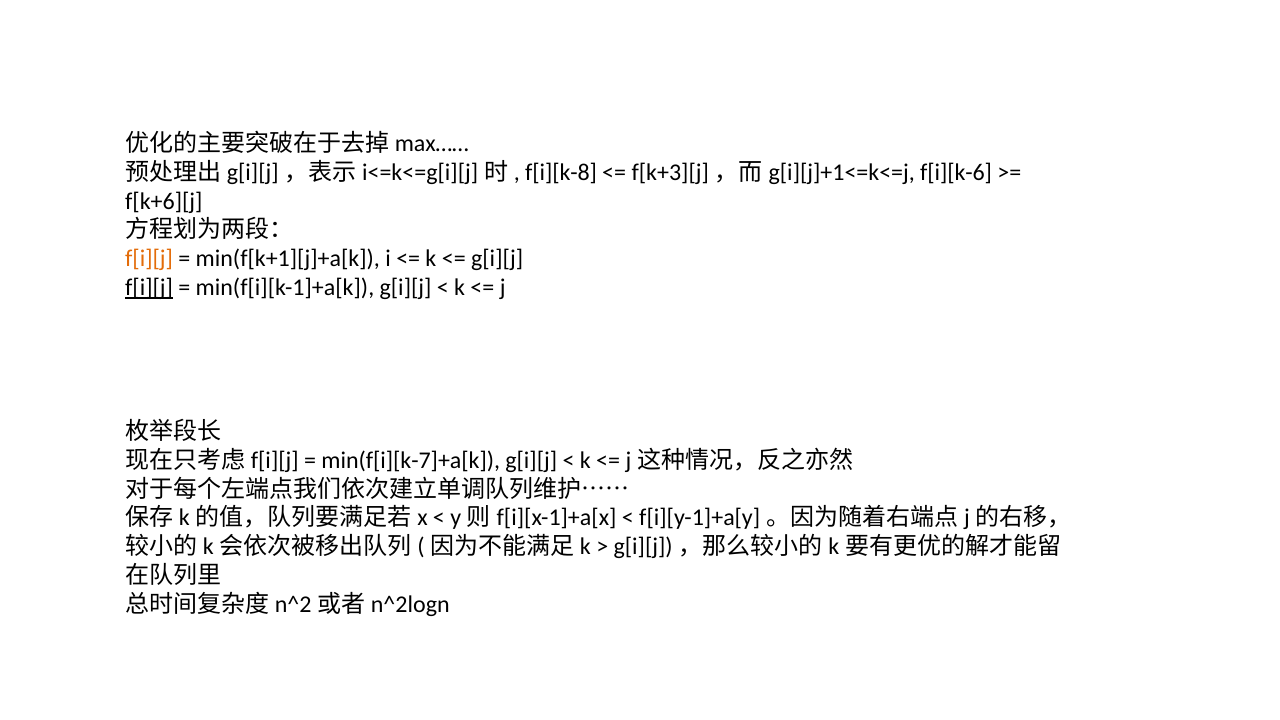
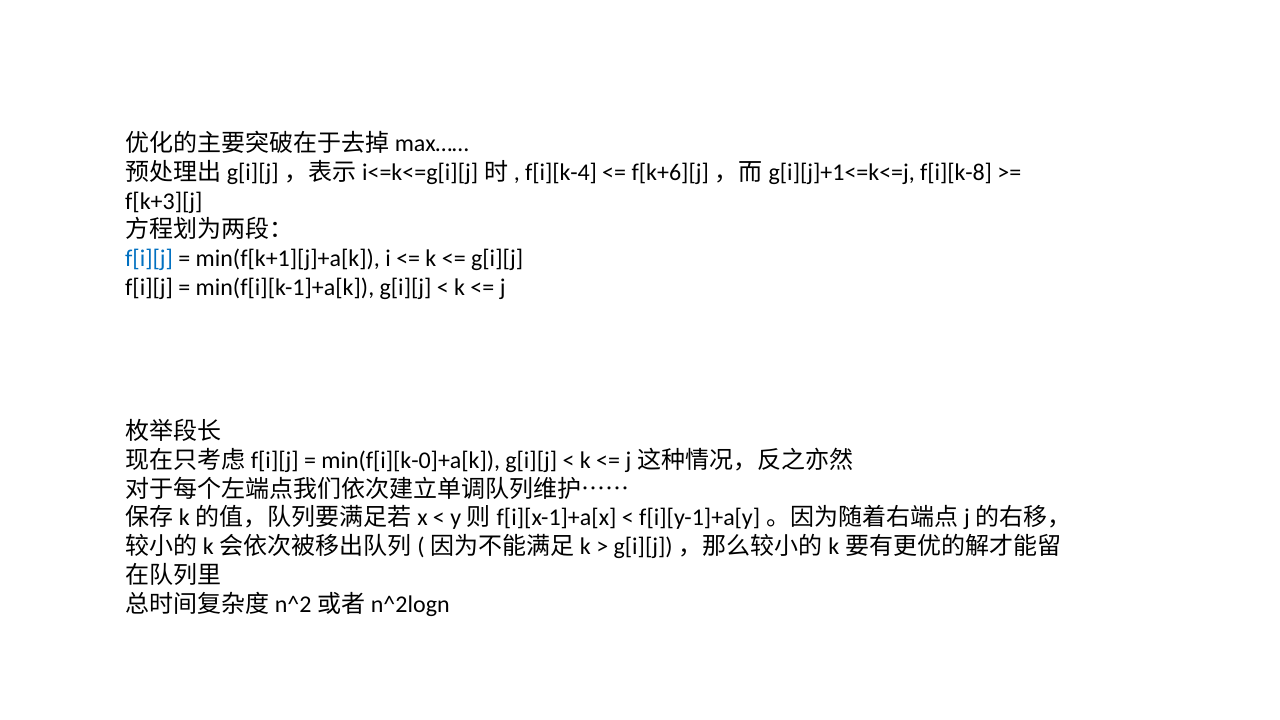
f[i][k-8: f[i][k-8 -> f[i][k-4 (561, 172)
f[k+3][j: f[k+3][j -> f[k+6][j (670, 172)
f[i][k-6: f[i][k-6 -> f[i][k-8 (956, 172)
f[k+6][j: f[k+6][j -> f[k+3][j (164, 201)
f[i][j colour: orange -> blue (149, 259)
f[i][j underline: present -> none (149, 288)
min(f[i][k-7]+a[k: min(f[i][k-7]+a[k -> min(f[i][k-0]+a[k (411, 460)
